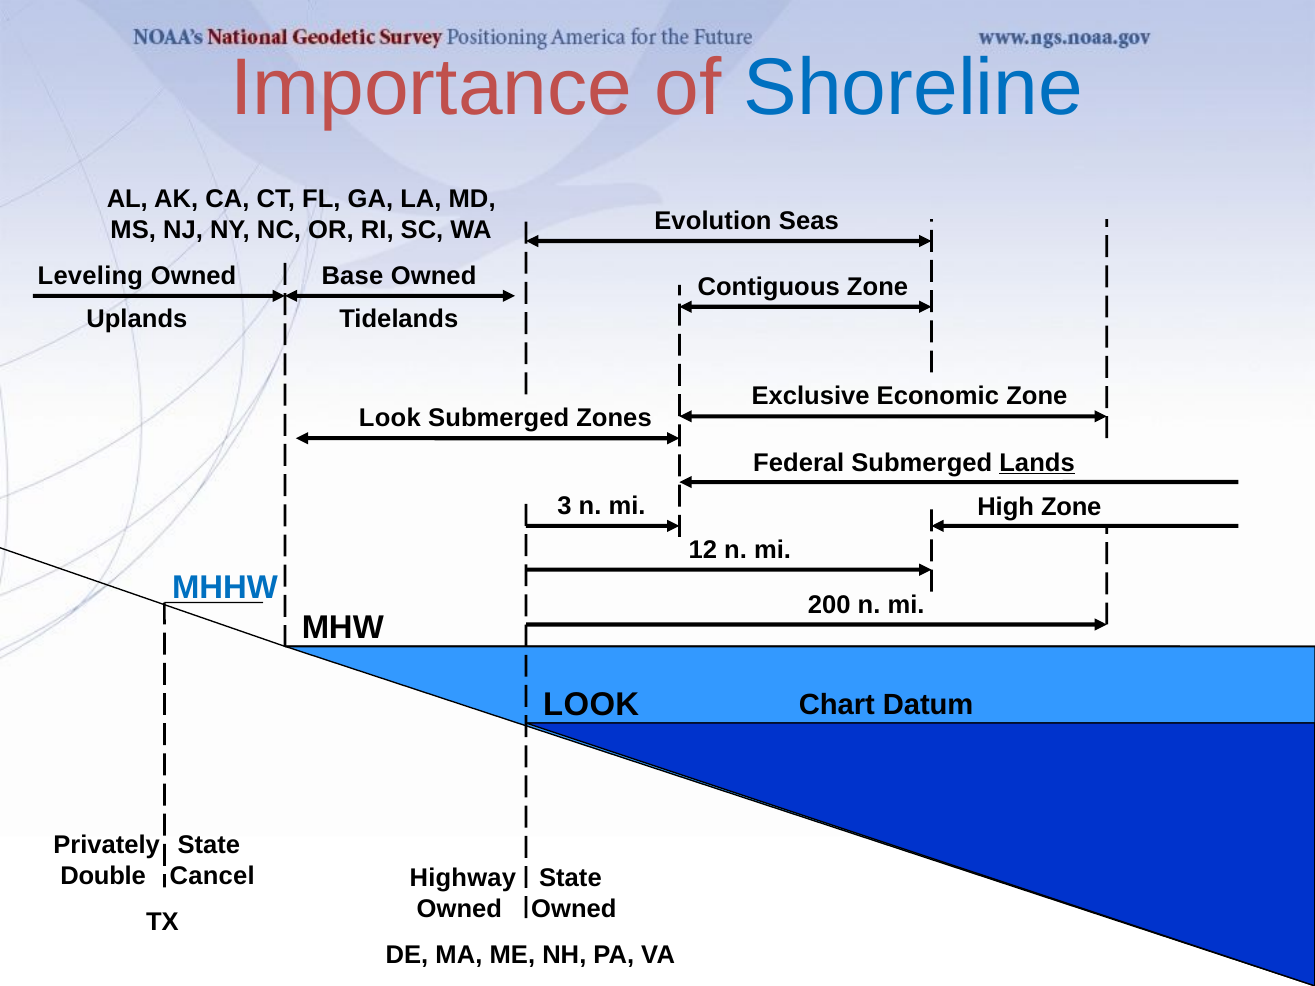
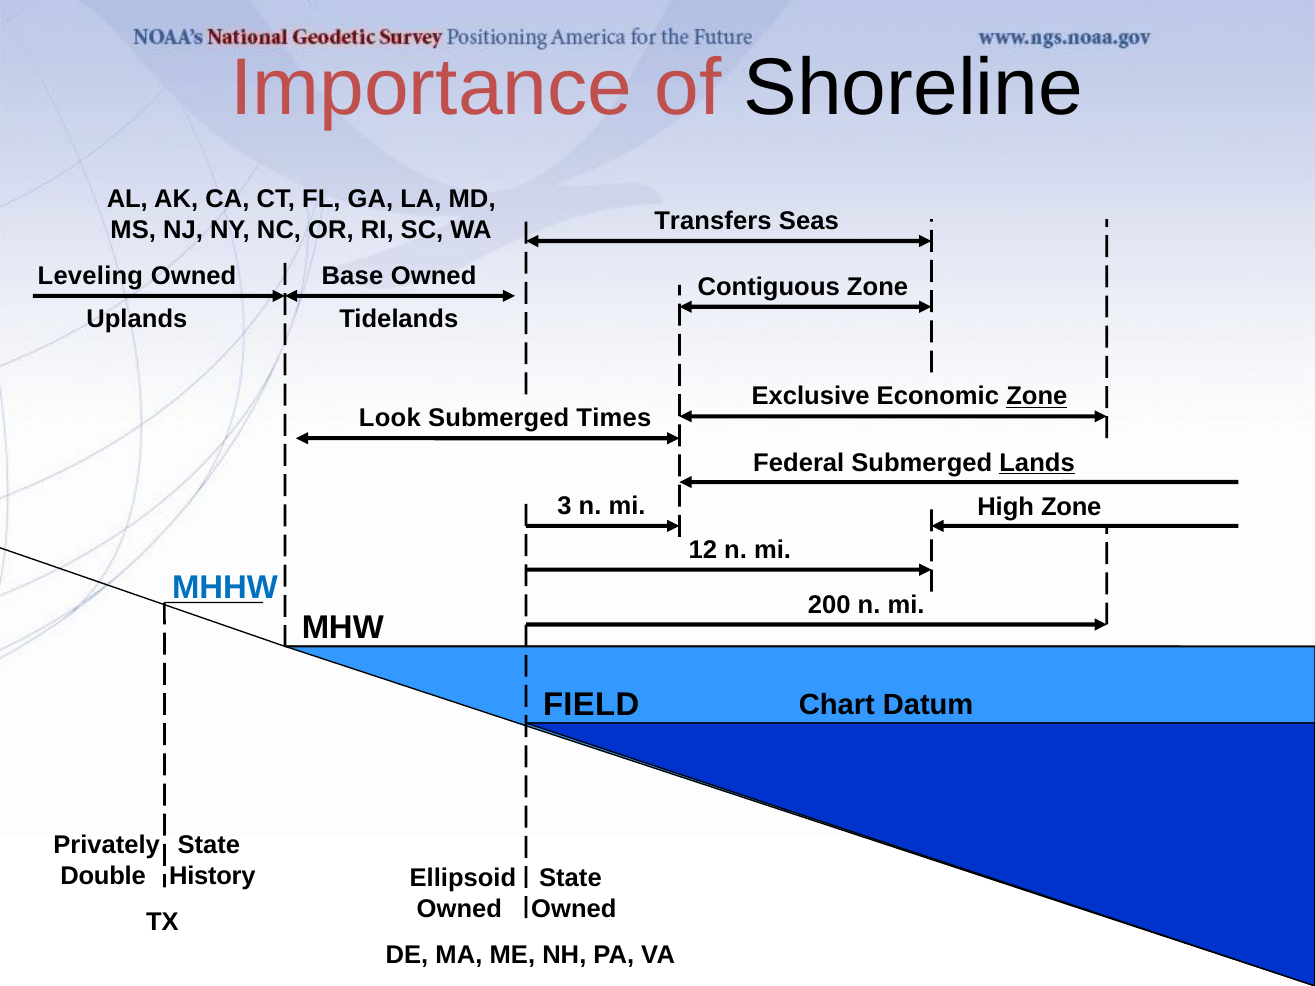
Shoreline colour: blue -> black (913, 88)
Evolution: Evolution -> Transfers (713, 221)
Zone underline: none -> present (1037, 397)
Zones: Zones -> Times (614, 418)
LOOK: LOOK -> FIELD (591, 705)
Cancel: Cancel -> History (212, 876)
Highway: Highway -> Ellipsoid (463, 879)
